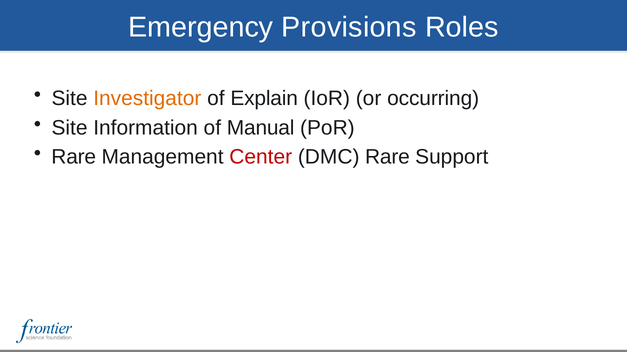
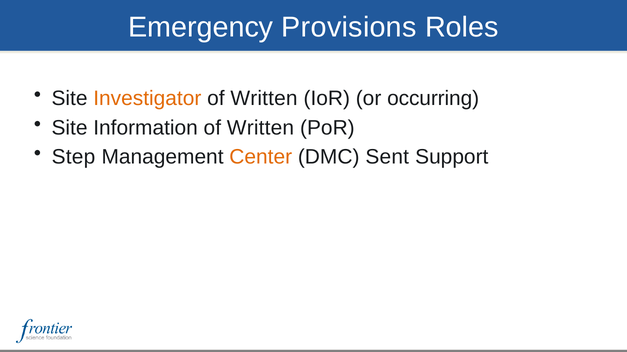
Explain: Explain -> Written (264, 99)
Manual: Manual -> Written (260, 128)
Rare: Rare -> Step (73, 157)
Center colour: red -> orange (261, 157)
DMC Rare: Rare -> Sent (387, 157)
